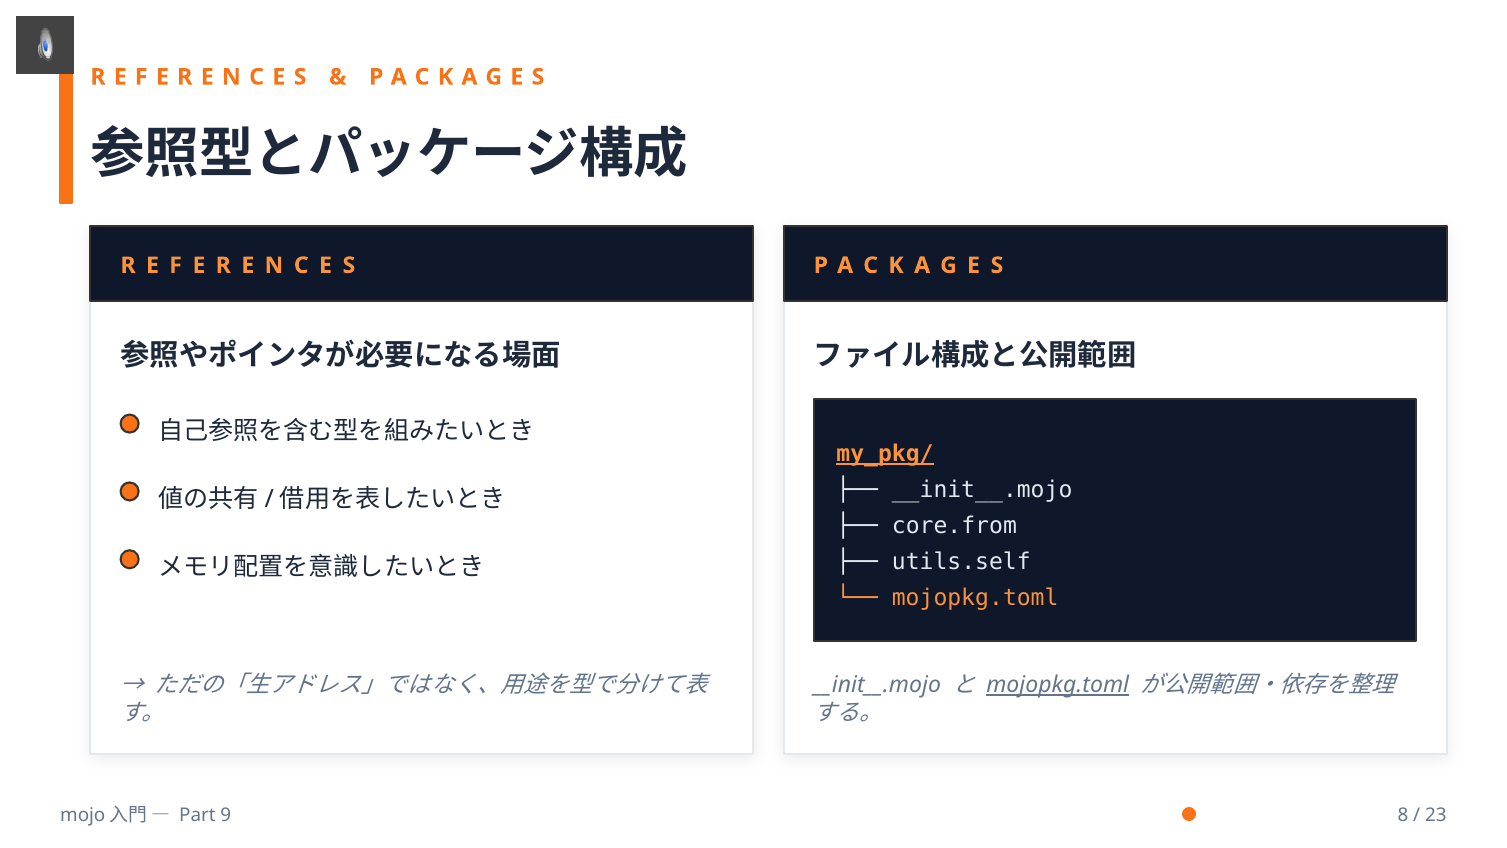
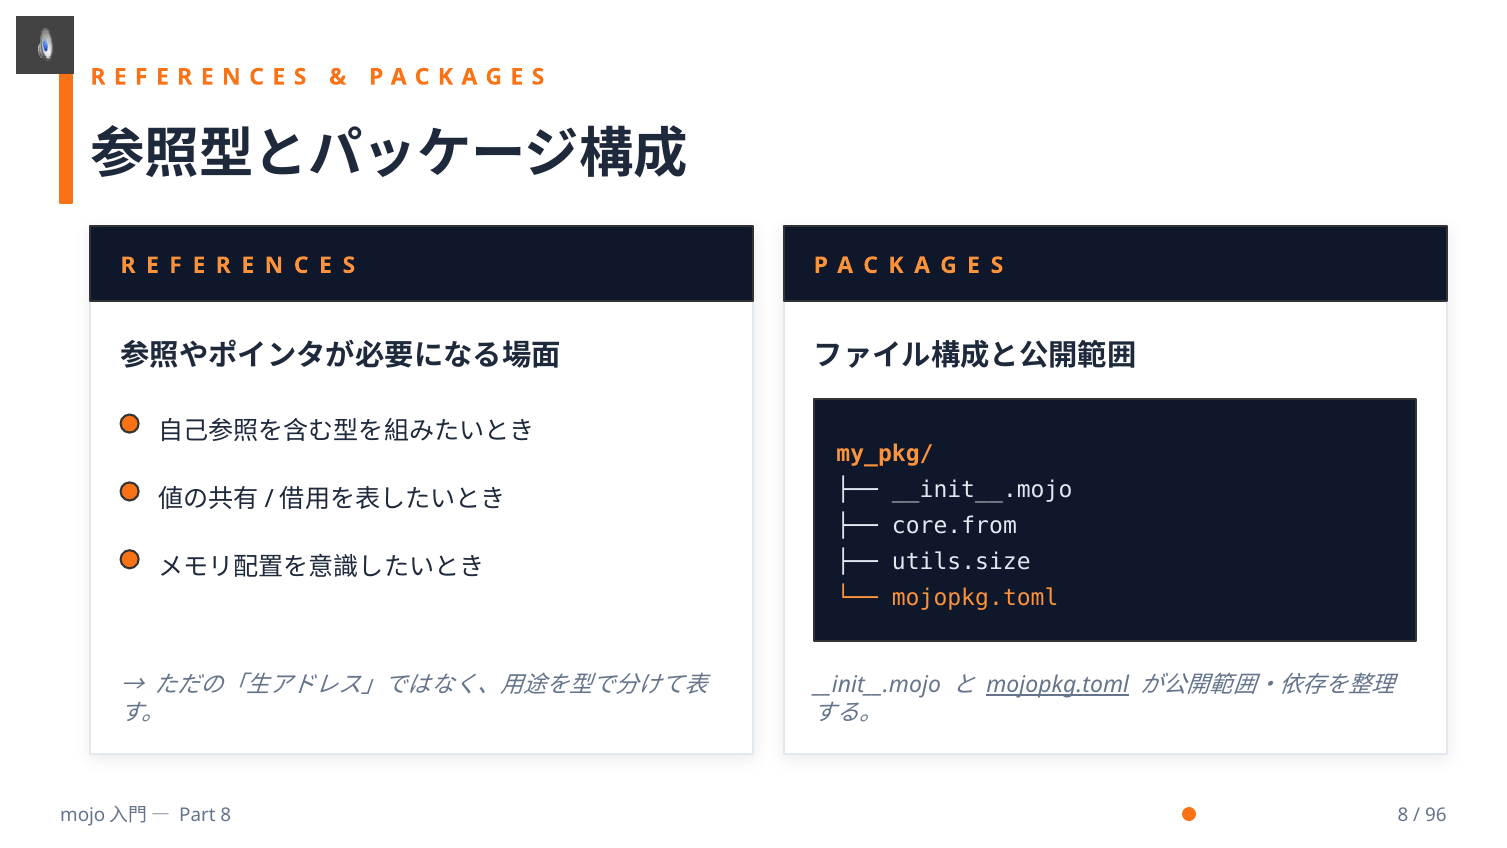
my_pkg/ underline: present -> none (885, 454)
utils.self: utils.self -> utils.size (961, 561)
Part 9: 9 -> 8 (226, 815)
23: 23 -> 96 (1436, 815)
